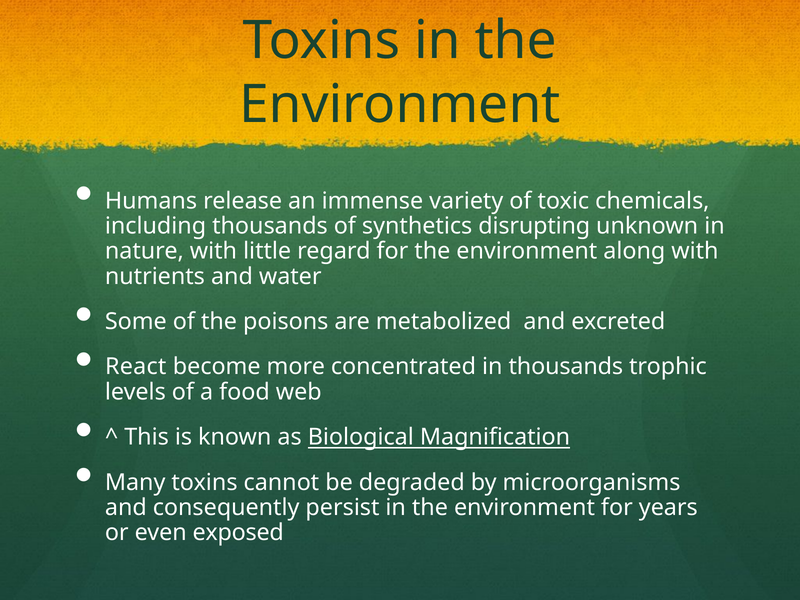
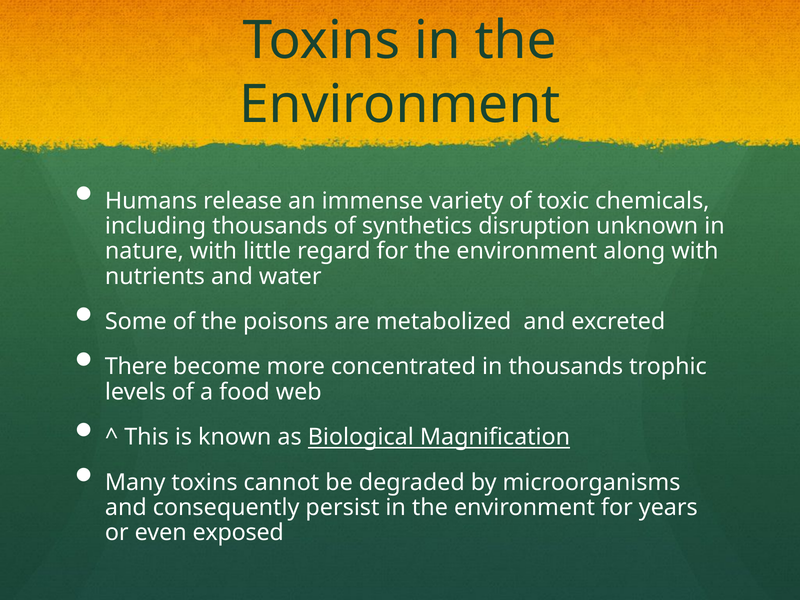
disrupting: disrupting -> disruption (534, 226)
React: React -> There (136, 367)
